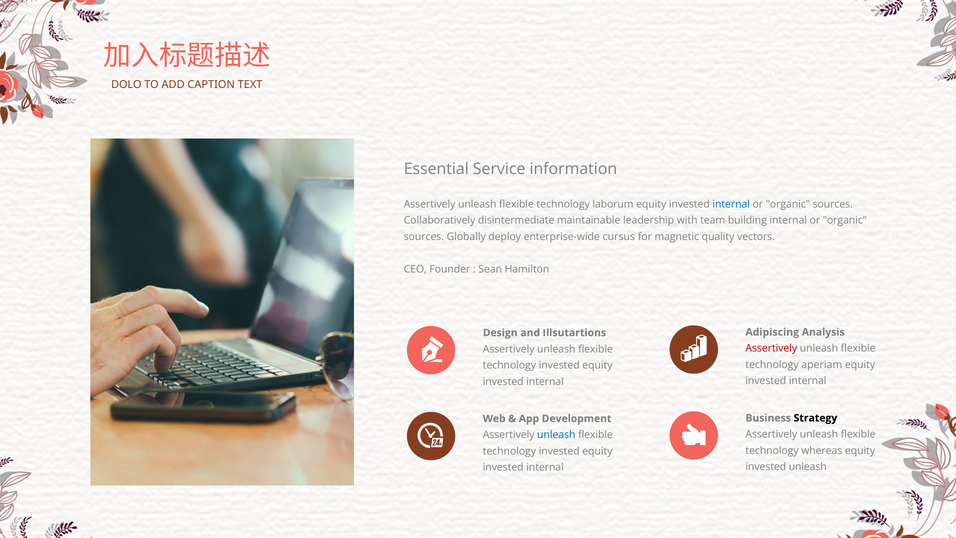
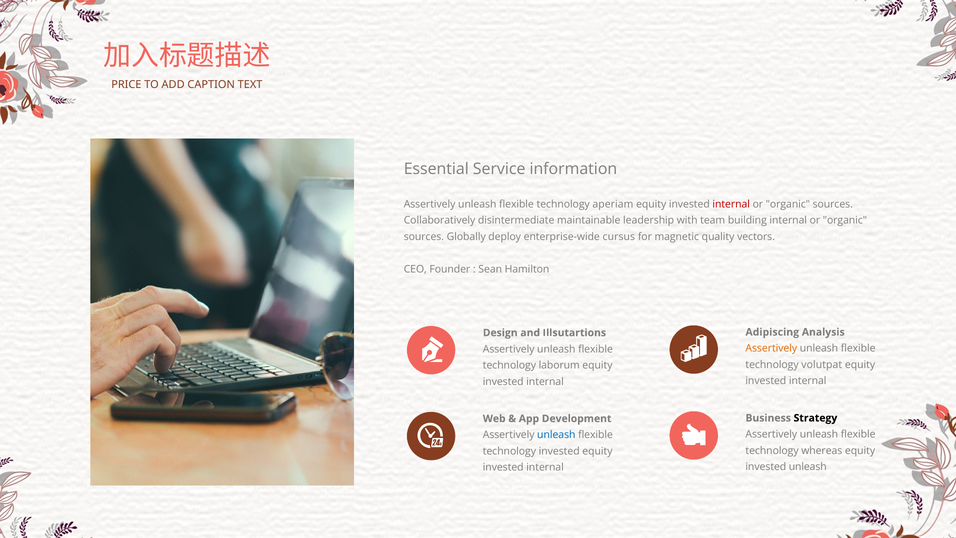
DOLO: DOLO -> PRICE (126, 85)
laborum: laborum -> aperiam (613, 204)
internal colour: blue -> red (731, 204)
Assertively colour: red -> orange (771, 348)
aperiam: aperiam -> volutpat (822, 365)
invested: invested -> laborum (559, 365)
